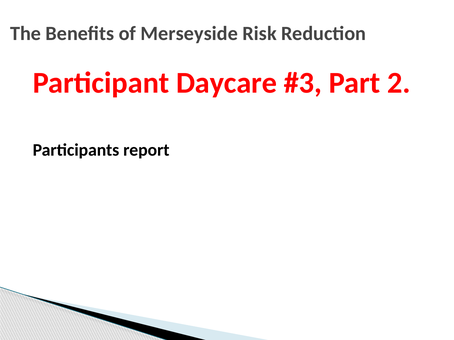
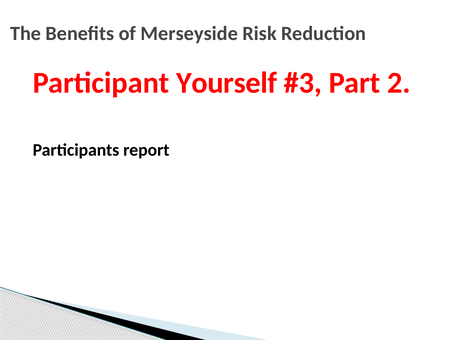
Daycare: Daycare -> Yourself (227, 83)
